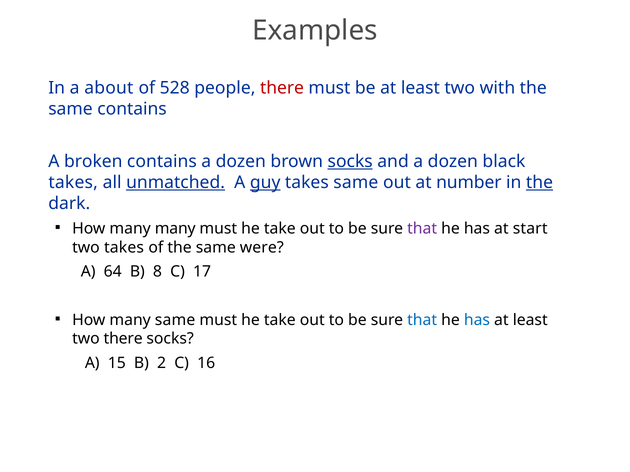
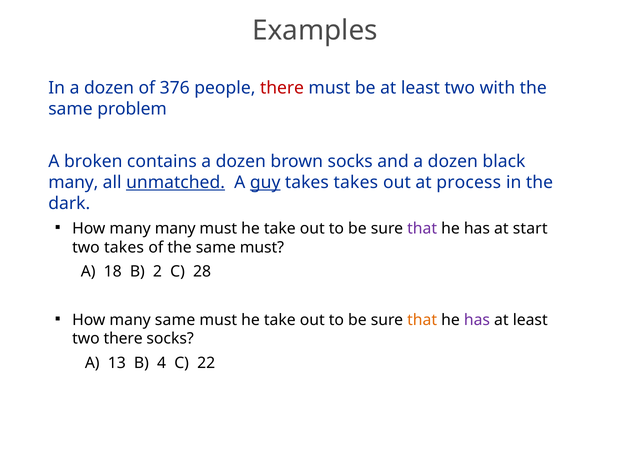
In a about: about -> dozen (109, 88)
528: 528 -> 376 (175, 88)
same contains: contains -> problem (132, 109)
socks underline: present -> none (350, 162)
takes: takes -> many (73, 183)
takes same: same -> takes (356, 183)
number: number -> process (469, 183)
the underline: present -> none (540, 183)
the same were: were -> must (262, 248)
64: 64 -> 18 (113, 272)
8: 8 -> 2 (157, 272)
17: 17 -> 28 (202, 272)
that colour: blue -> orange (422, 320)
has colour: blue -> purple (477, 320)
15: 15 -> 13 (117, 363)
2: 2 -> 4 (162, 363)
16: 16 -> 22 (206, 363)
